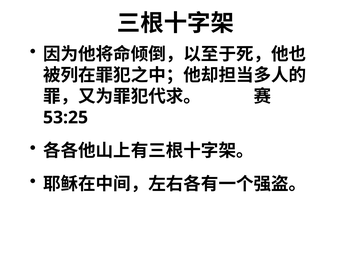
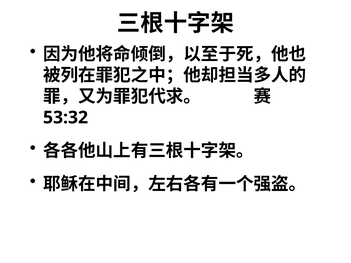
53:25: 53:25 -> 53:32 (66, 118)
